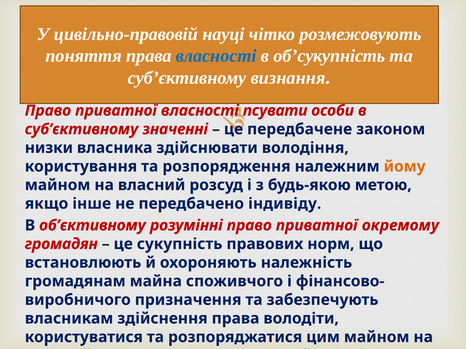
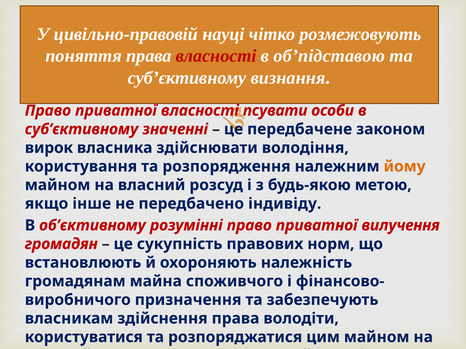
власності colour: blue -> red (216, 56)
об’сукупність: об’сукупність -> об’підставою (329, 56)
низки: низки -> вирок (49, 148)
окремому: окремому -> вилучення (401, 226)
